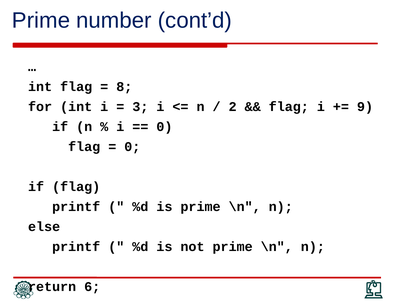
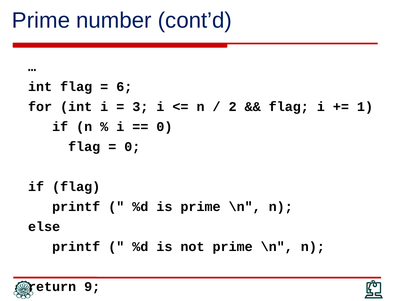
8: 8 -> 6 (124, 87)
9: 9 -> 1 (365, 107)
6: 6 -> 9 (92, 287)
